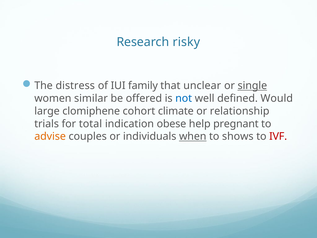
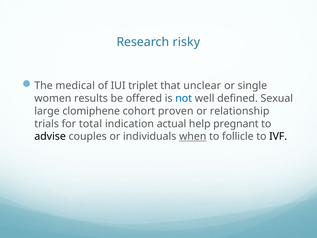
distress: distress -> medical (75, 86)
family: family -> triplet (143, 86)
single underline: present -> none (252, 86)
similar: similar -> results (91, 98)
Would: Would -> Sexual (277, 98)
climate: climate -> proven (176, 111)
obese: obese -> actual (171, 124)
advise colour: orange -> black (50, 136)
shows: shows -> follicle (238, 136)
IVF colour: red -> black (278, 136)
